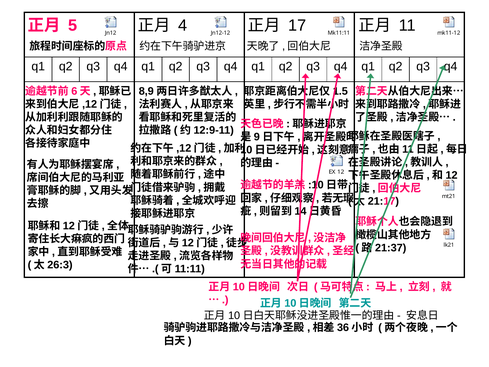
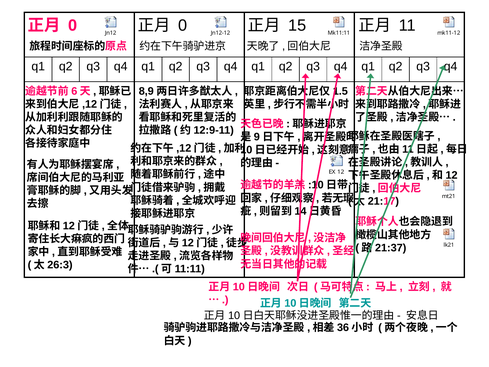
5: 5 -> 0 (73, 26)
4: 4 -> 0 (183, 26)
17: 17 -> 15 (297, 26)
